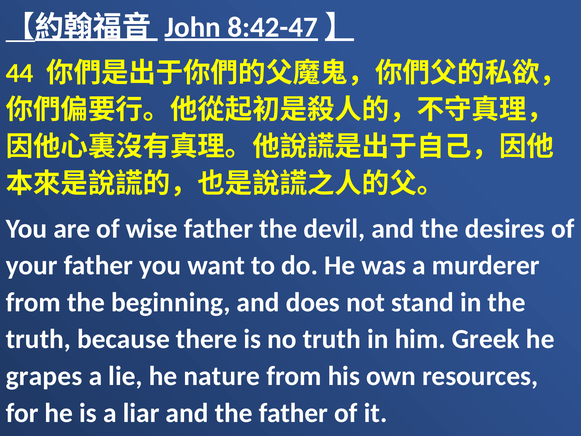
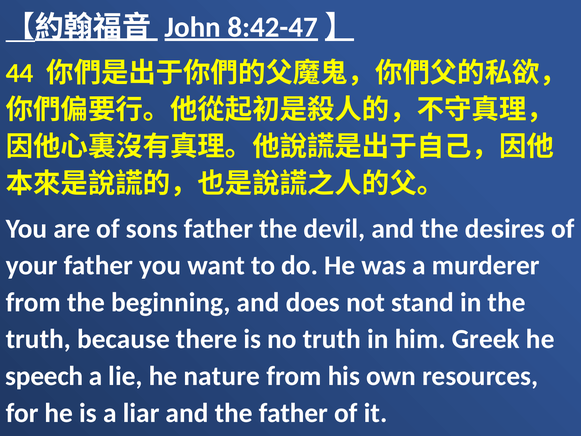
wise: wise -> sons (152, 228)
grapes: grapes -> speech (44, 376)
